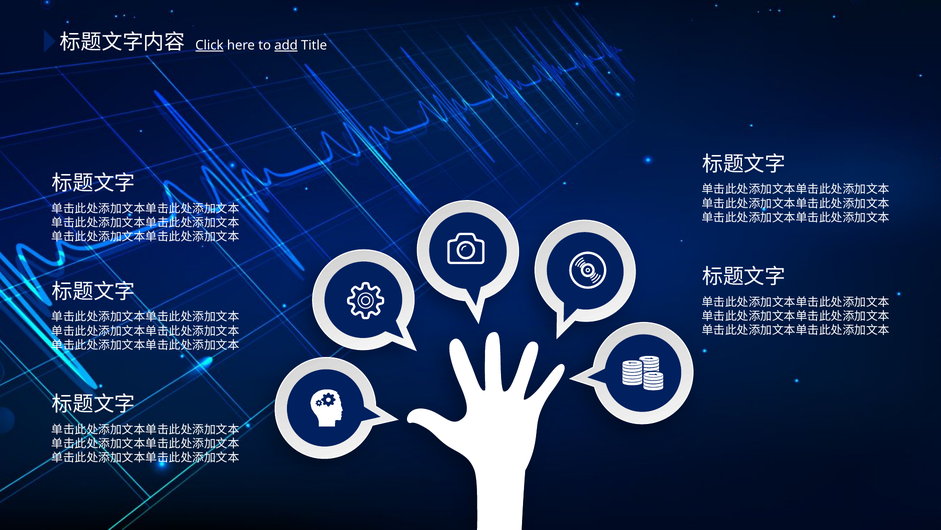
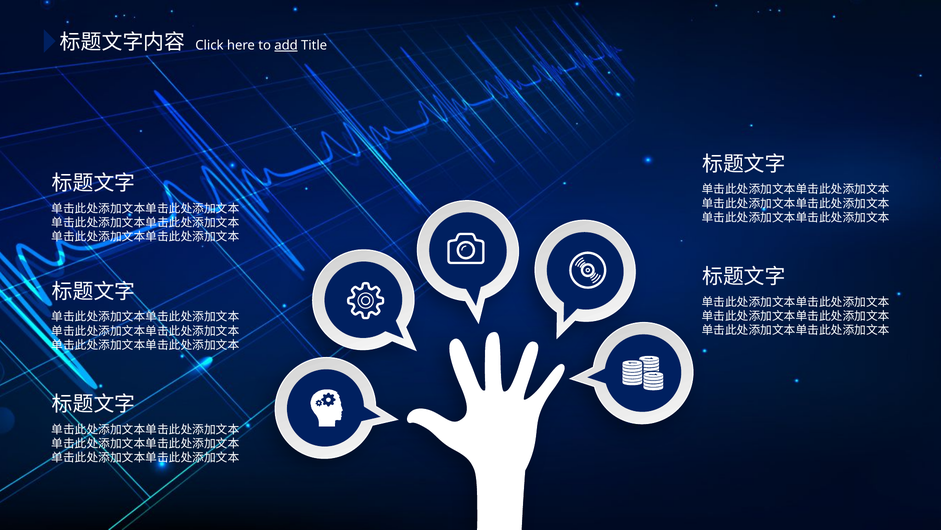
Click underline: present -> none (209, 45)
